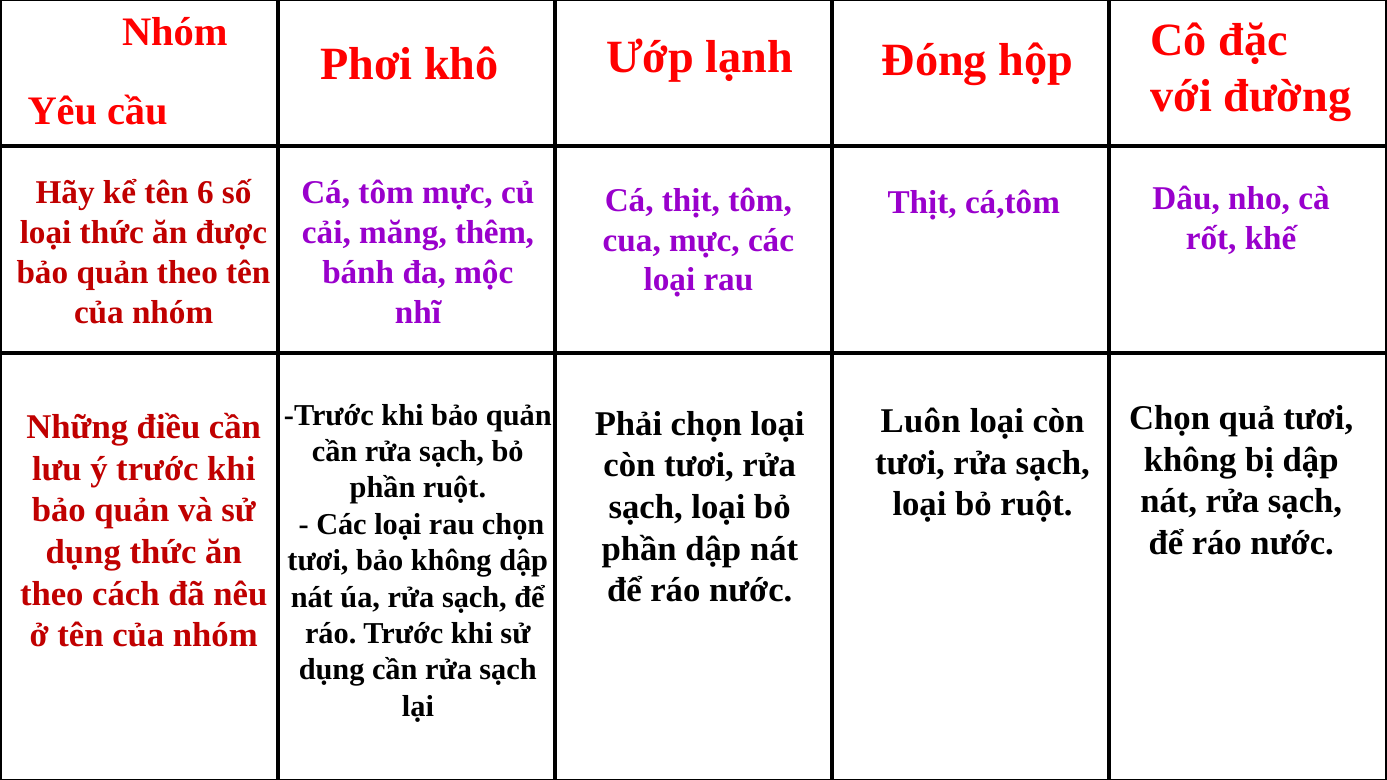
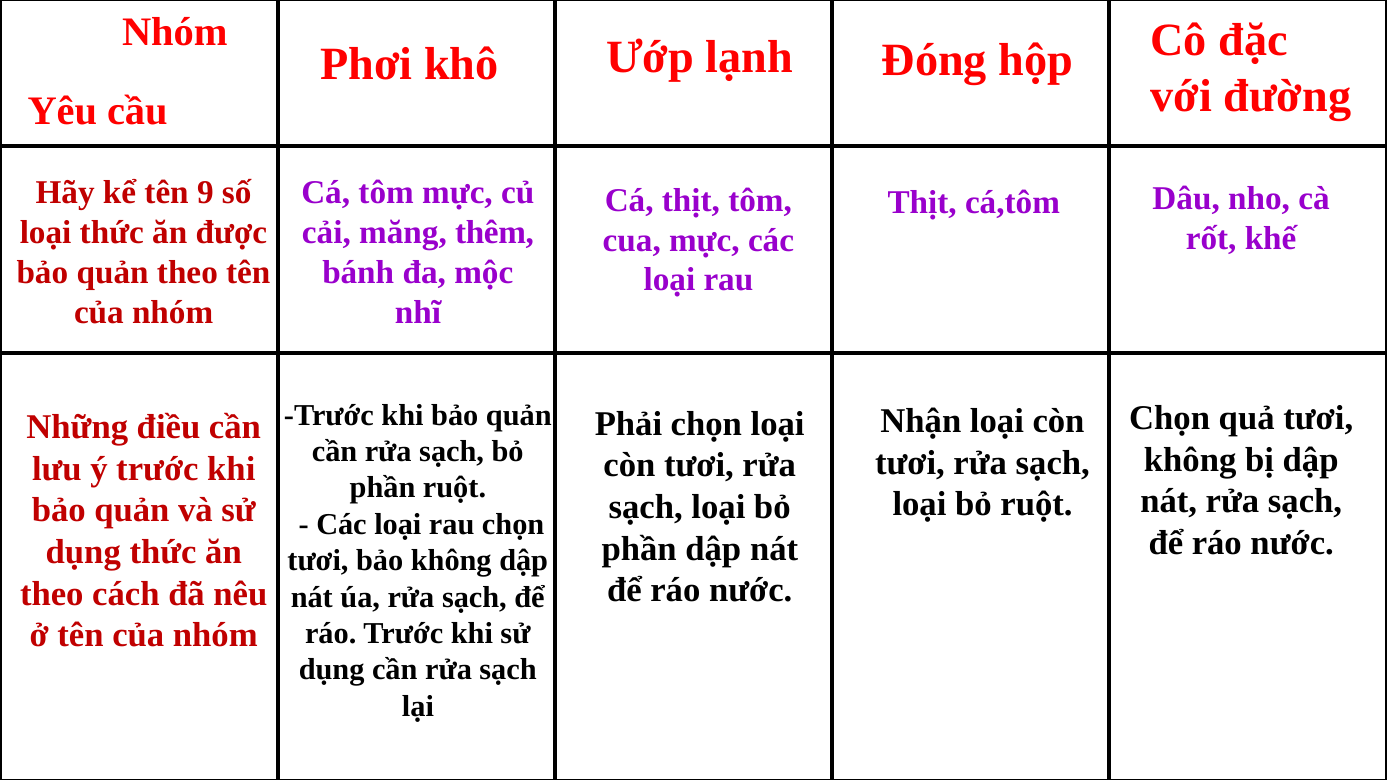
6: 6 -> 9 (205, 193)
Luôn: Luôn -> Nhận (921, 421)
